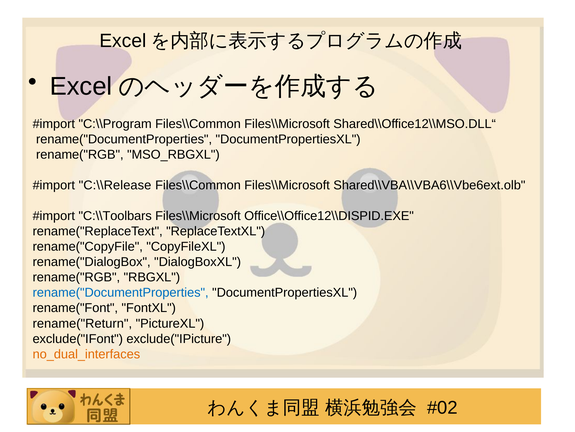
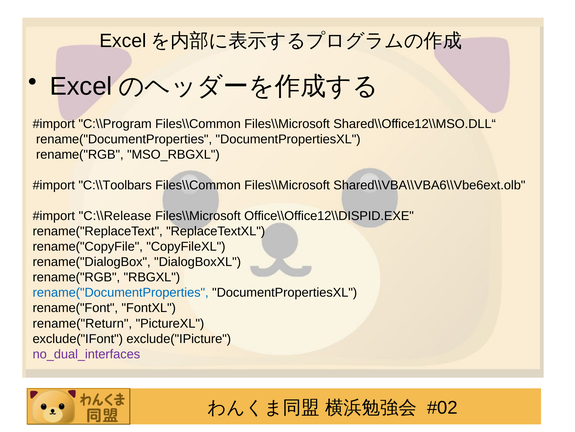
C:\\Release: C:\\Release -> C:\\Toolbars (115, 185)
C:\\Toolbars: C:\\Toolbars -> C:\\Release (115, 216)
no_dual_interfaces colour: orange -> purple (86, 354)
